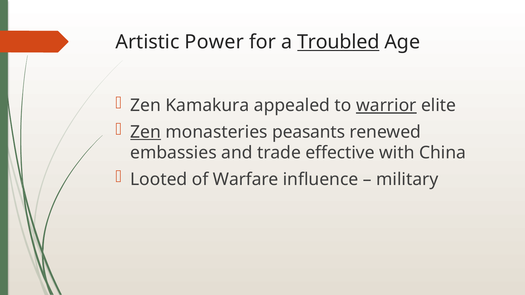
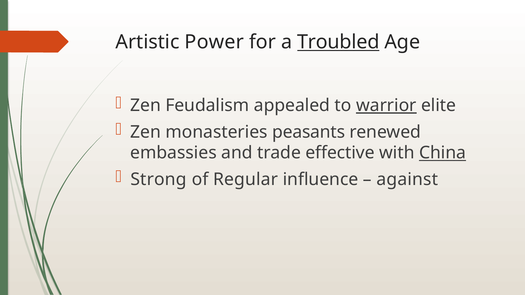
Kamakura: Kamakura -> Feudalism (207, 106)
Zen underline: present -> none (146, 132)
China underline: none -> present (443, 153)
Looted: Looted -> Strong (159, 180)
Warfare: Warfare -> Regular (246, 180)
military: military -> against (407, 180)
